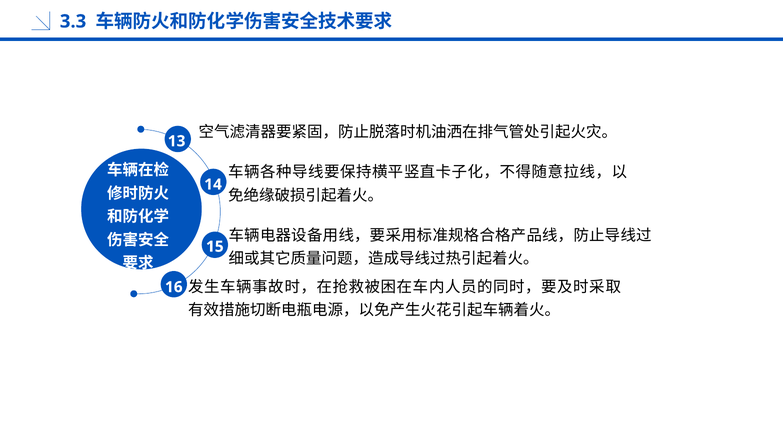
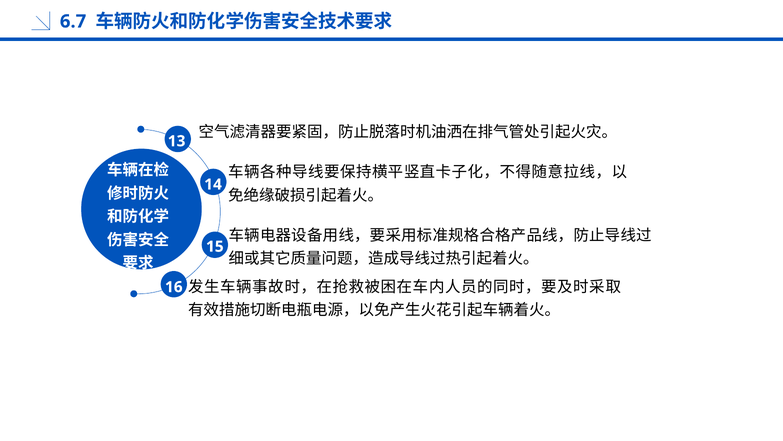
3.3: 3.3 -> 6.7 (73, 21)
